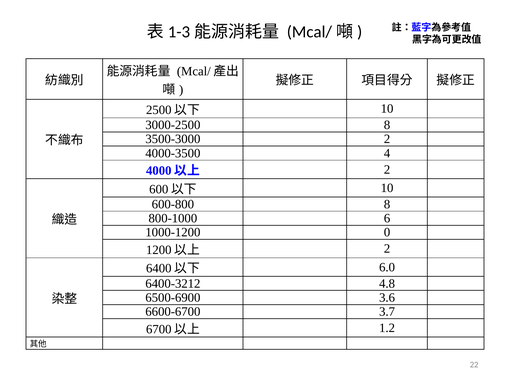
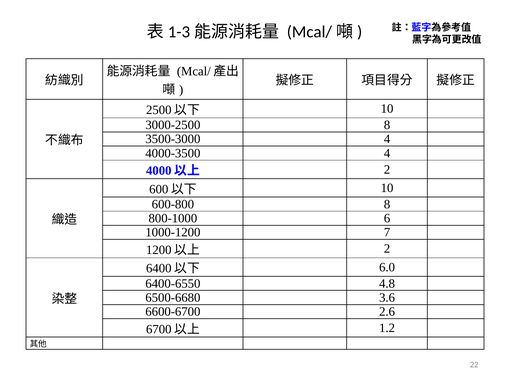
3500-3000 2: 2 -> 4 (387, 139)
0: 0 -> 7 (387, 232)
6400-3212: 6400-3212 -> 6400-6550 (173, 283)
6500-6900: 6500-6900 -> 6500-6680 (173, 297)
3.7: 3.7 -> 2.6 (387, 312)
